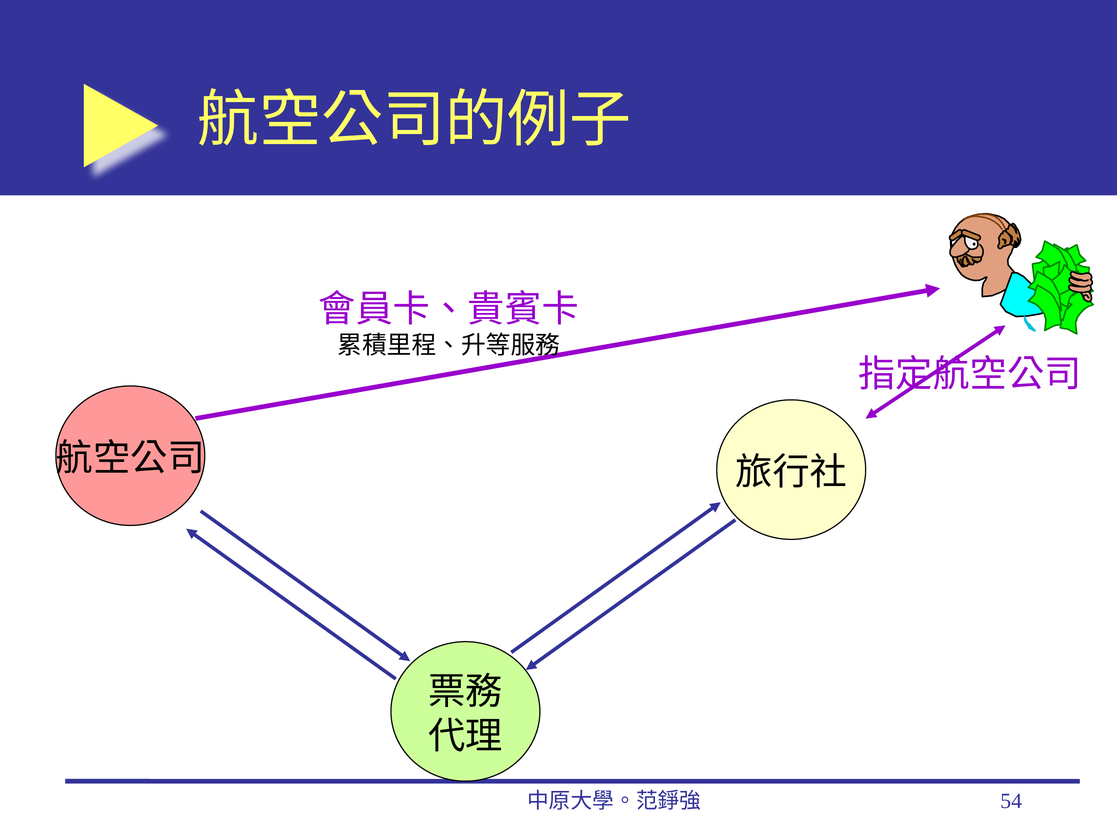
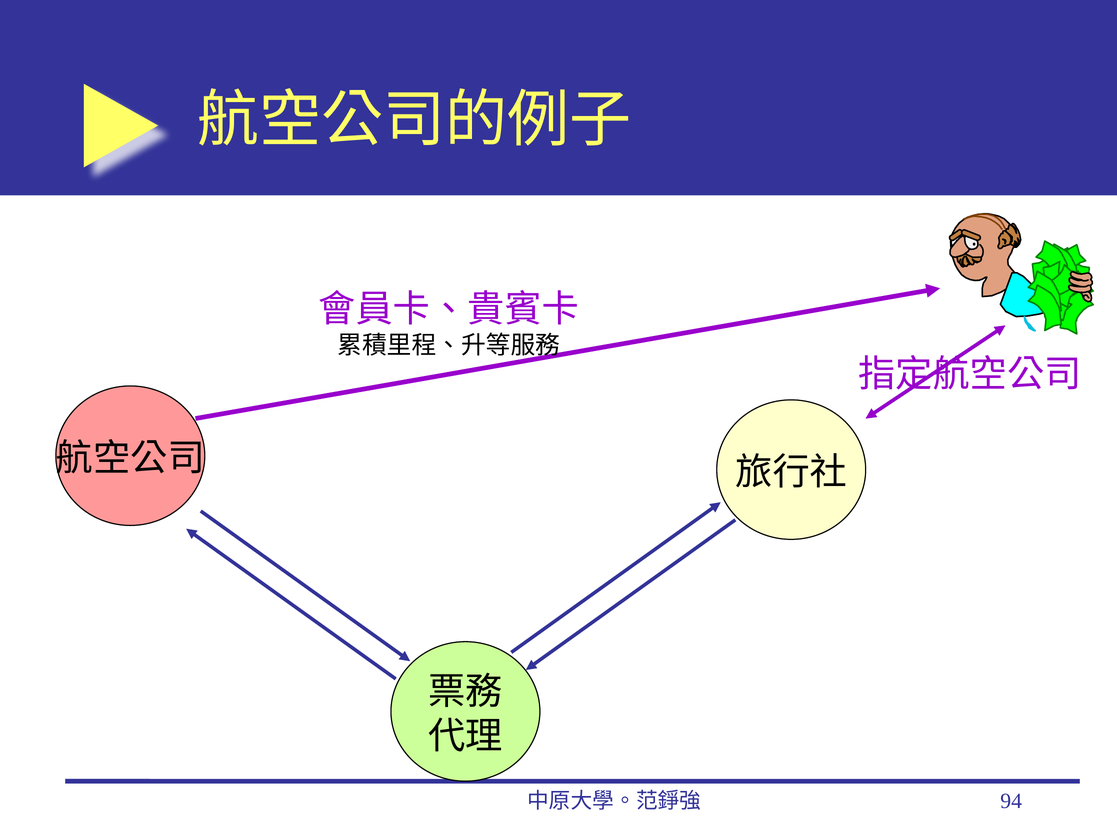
54: 54 -> 94 (1011, 802)
